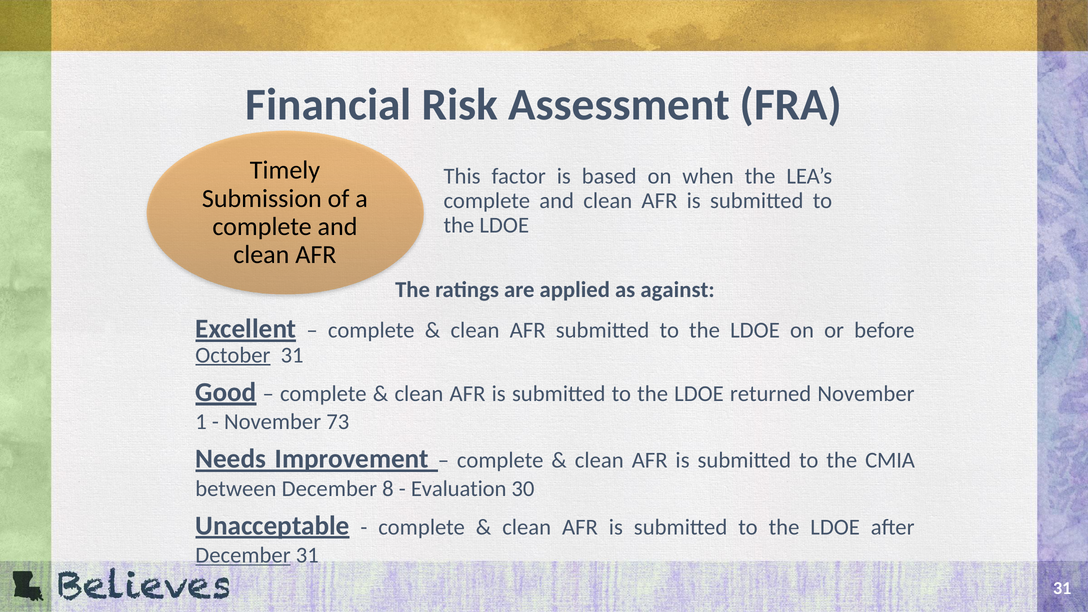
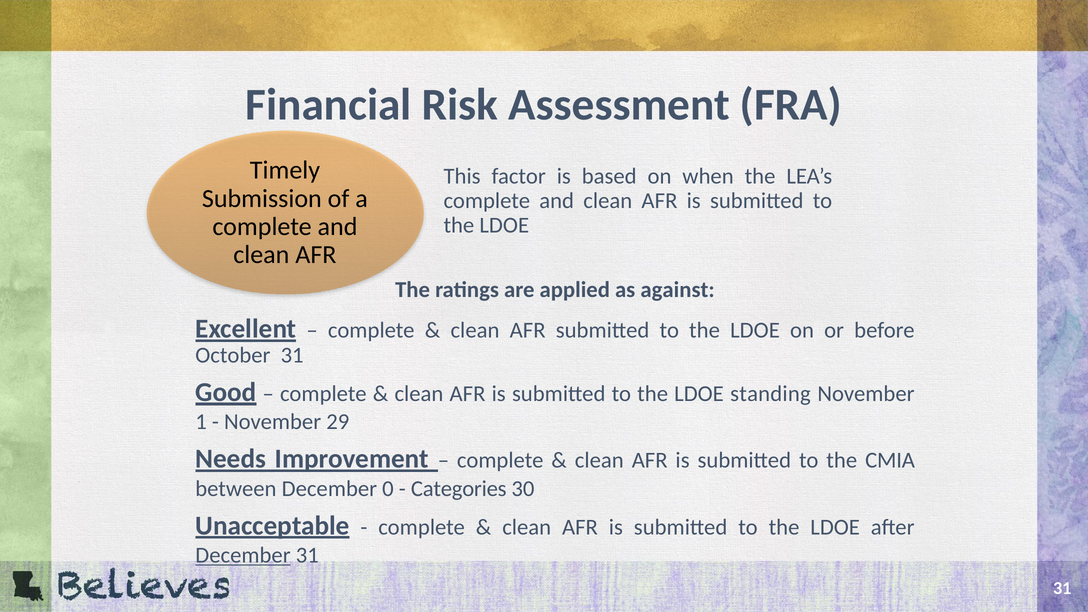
October underline: present -> none (233, 355)
returned: returned -> standing (770, 394)
73: 73 -> 29 (338, 422)
8: 8 -> 0 (388, 489)
Evaluation: Evaluation -> Categories (459, 489)
